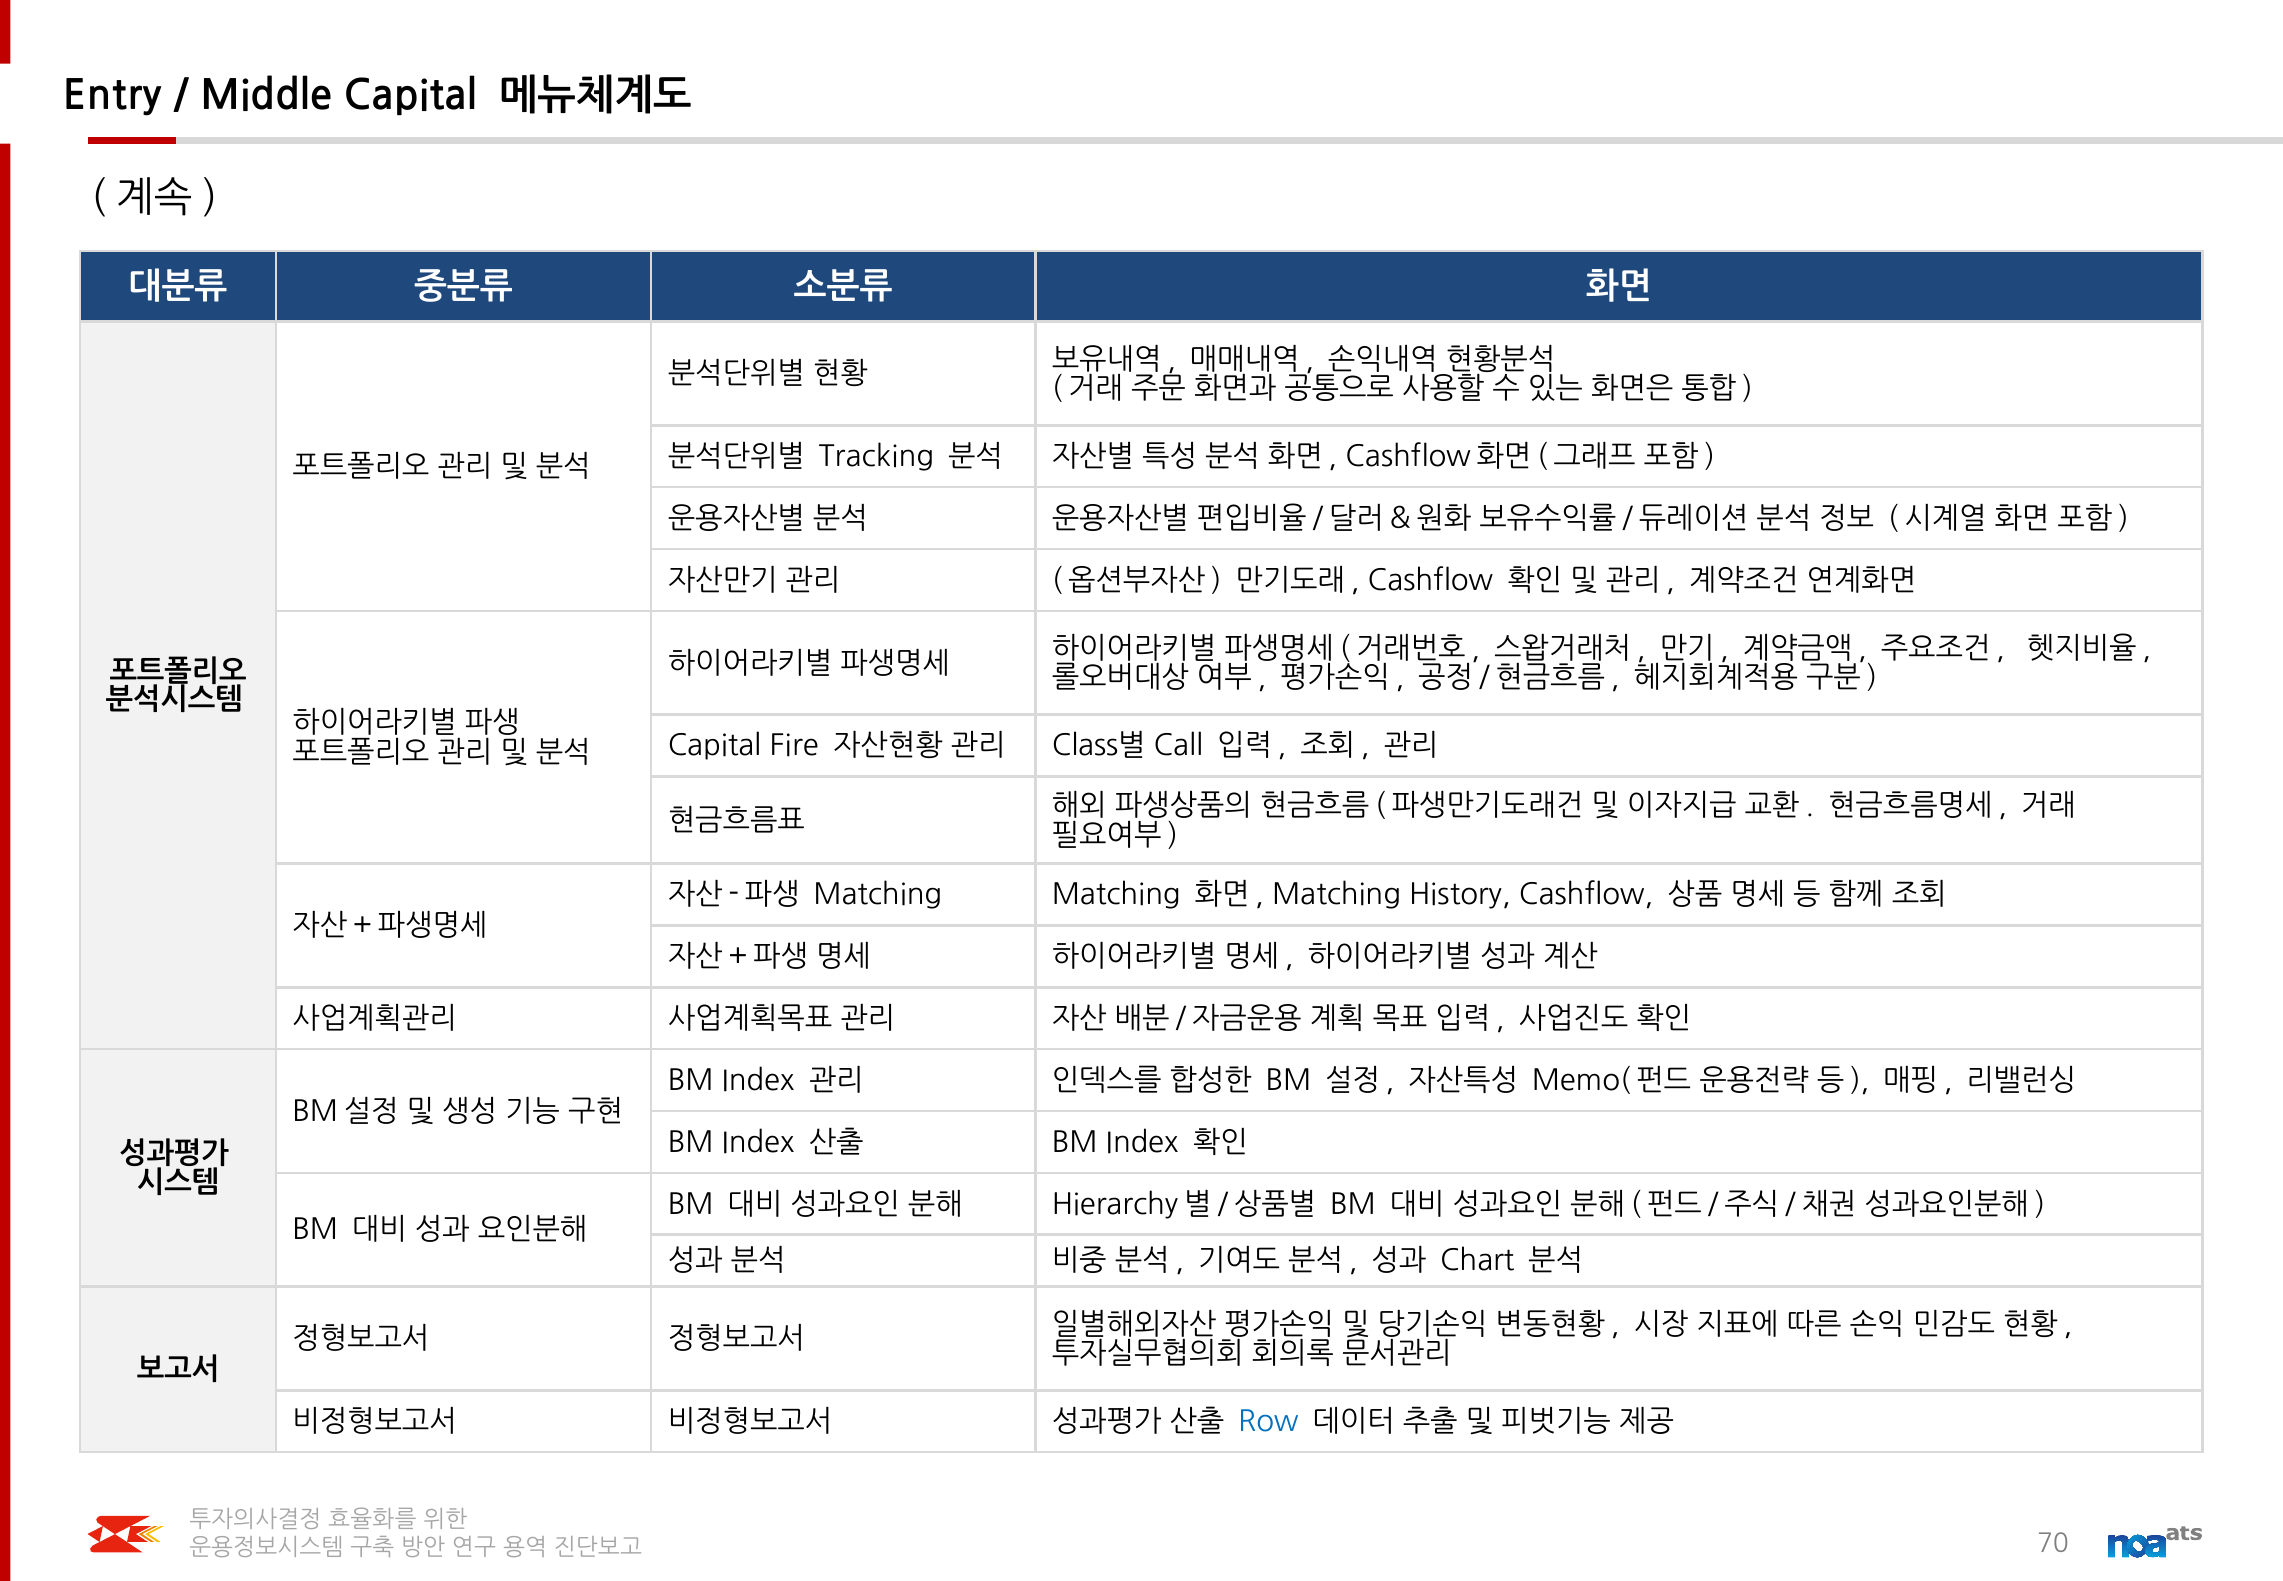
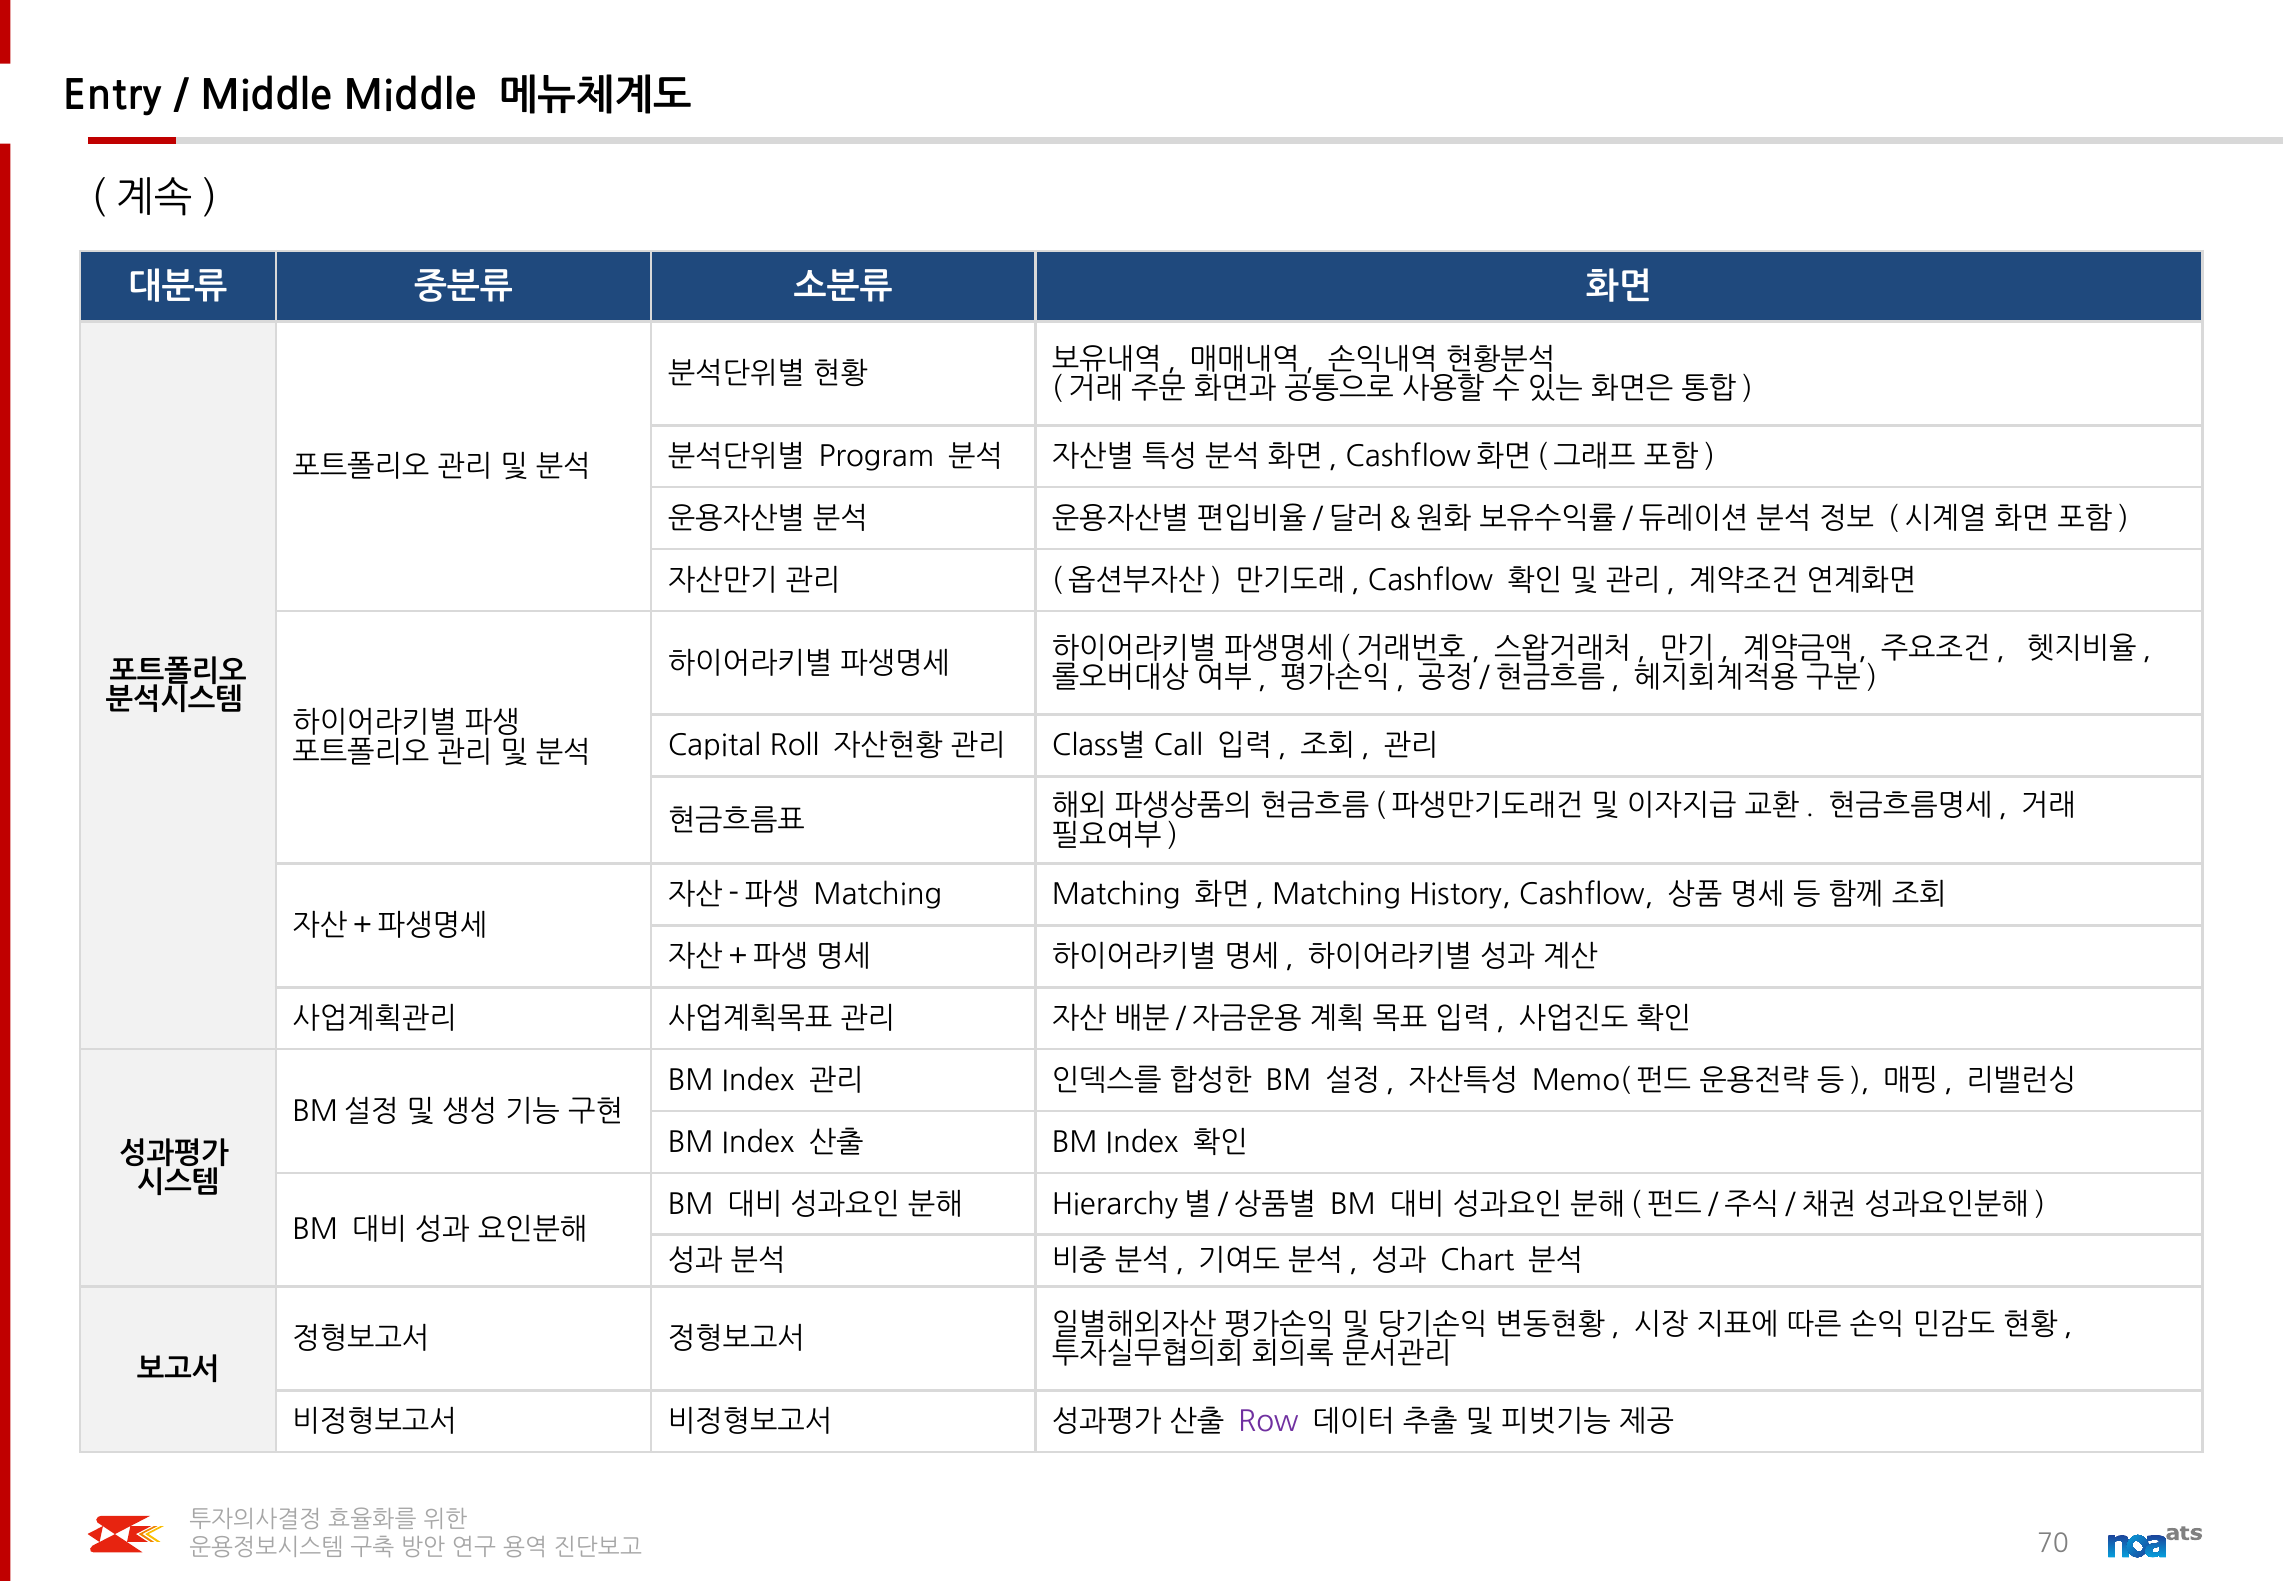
Middle Capital: Capital -> Middle (410, 96)
Tracking: Tracking -> Program (877, 457)
Fire: Fire -> Roll (795, 746)
Row colour: blue -> purple (1268, 1422)
